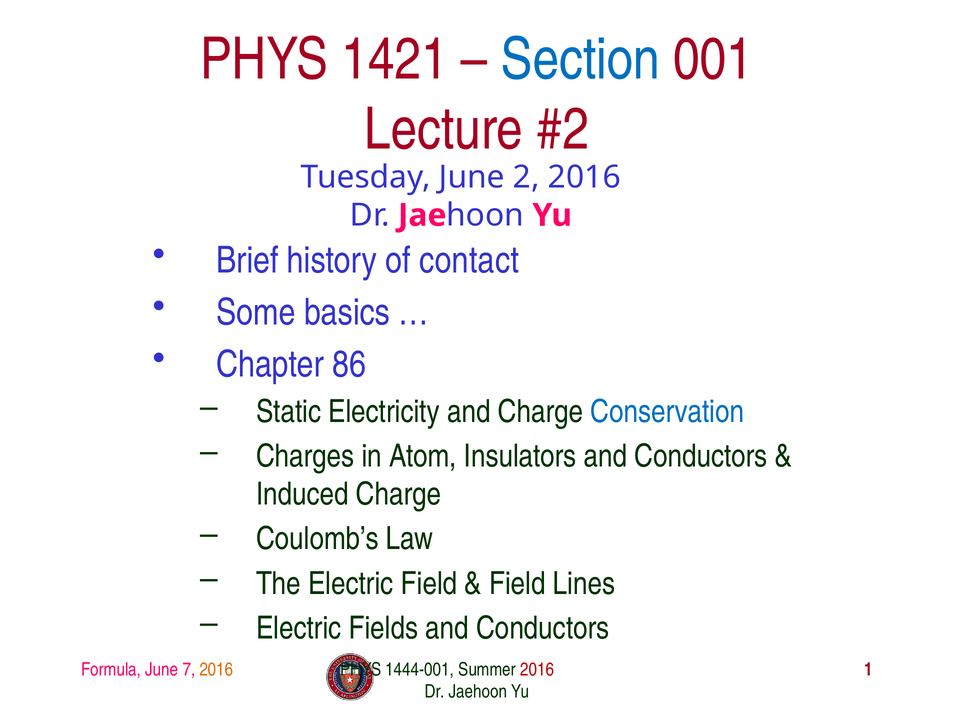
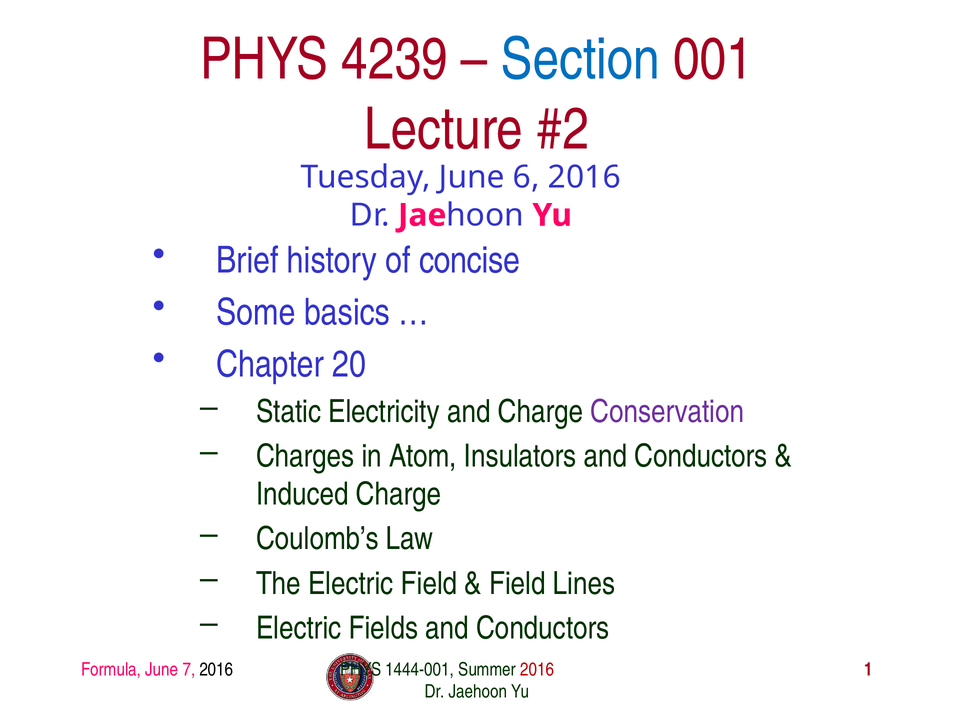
1421: 1421 -> 4239 (395, 60)
2: 2 -> 6 (526, 177)
contact: contact -> concise (469, 260)
86: 86 -> 20 (349, 364)
Conservation colour: blue -> purple (667, 411)
2016 colour: orange -> black (216, 669)
